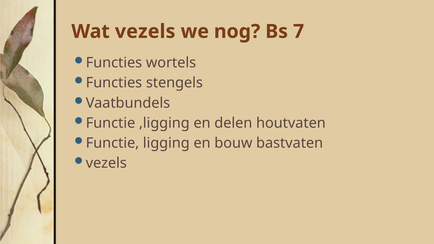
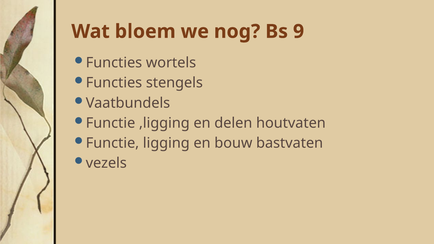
Wat vezels: vezels -> bloem (145, 31)
7: 7 -> 9 (299, 31)
